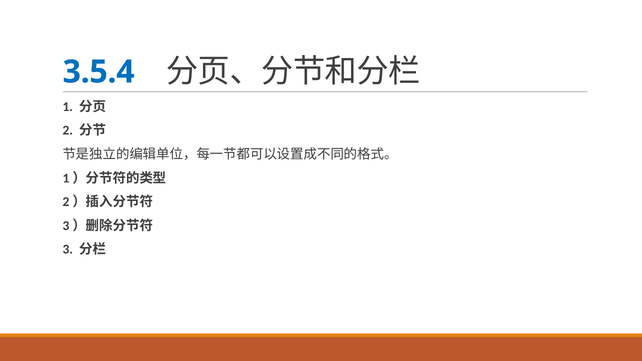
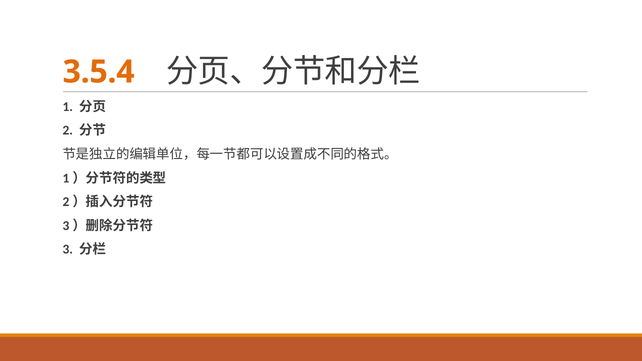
3.5.4 colour: blue -> orange (99, 72)
